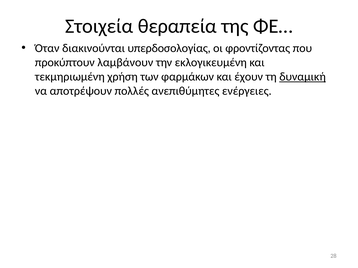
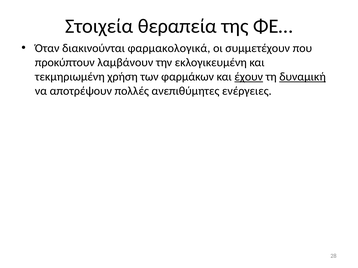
υπερδοσολογίας: υπερδοσολογίας -> φαρμακολογικά (169, 48)
φροντίζοντας: φροντίζοντας -> συμμετέχουν (258, 48)
έχουν underline: none -> present (249, 77)
